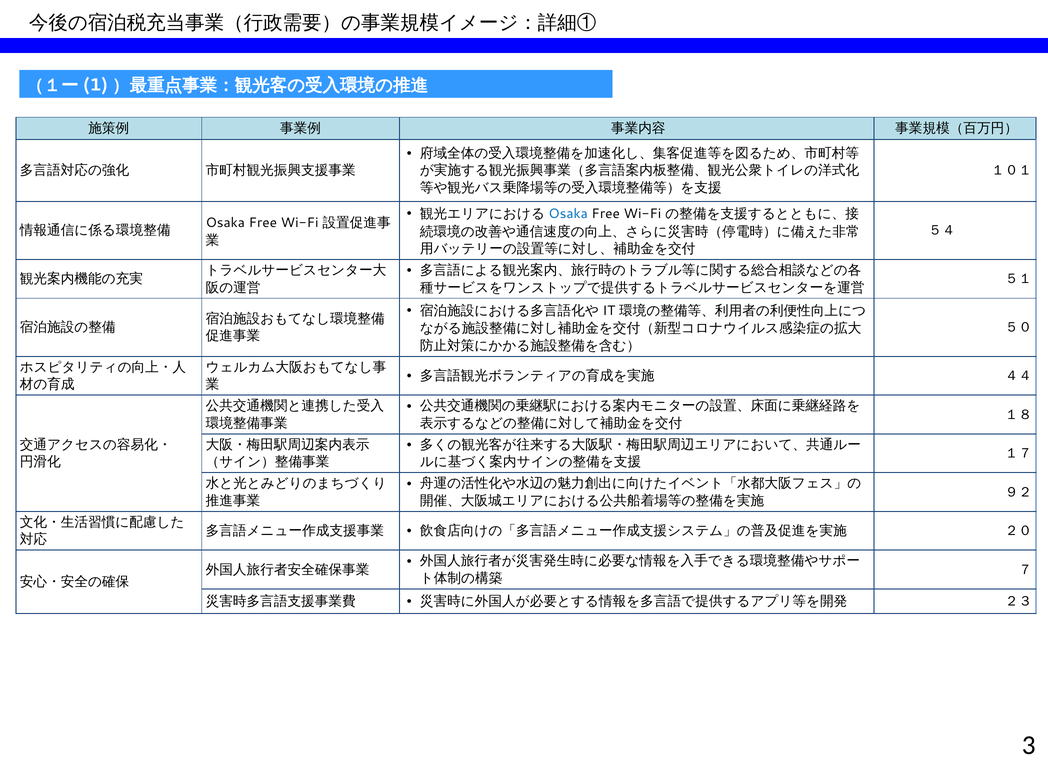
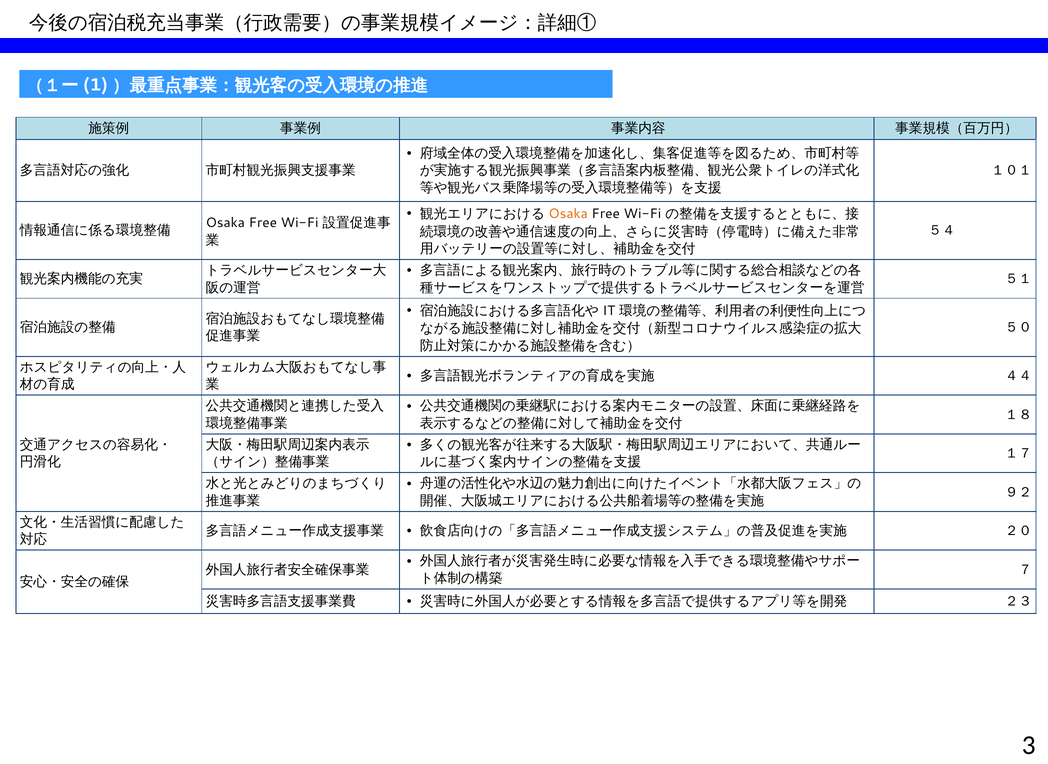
Osaka colour: blue -> orange (568, 214)
